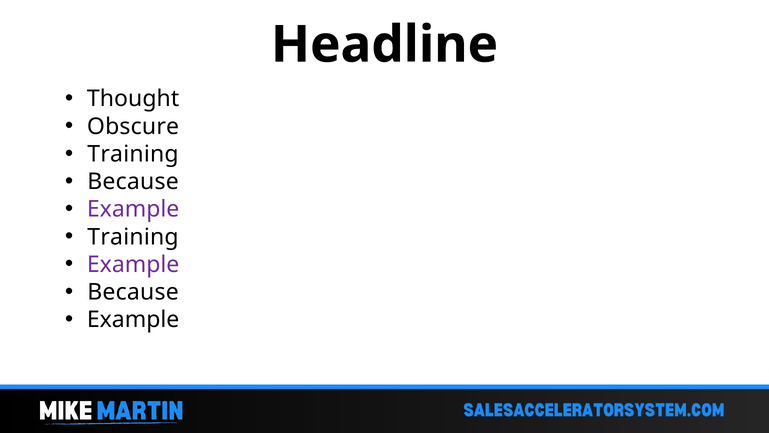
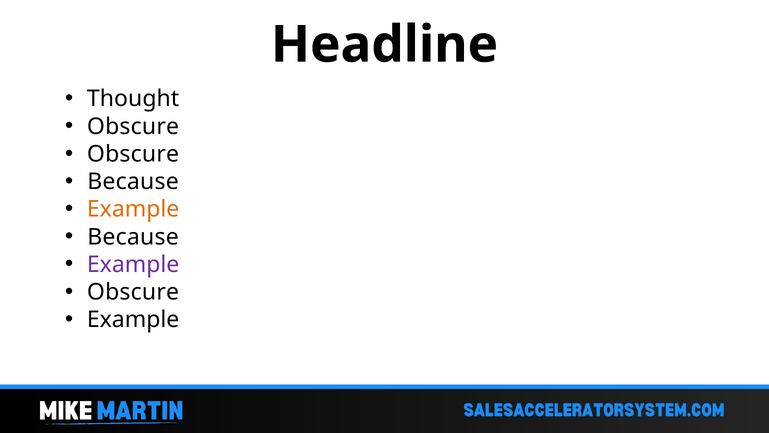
Training: Training -> Obscure (133, 154)
Example colour: purple -> orange (133, 209)
Training: Training -> Because (133, 237)
Because: Because -> Obscure (133, 292)
